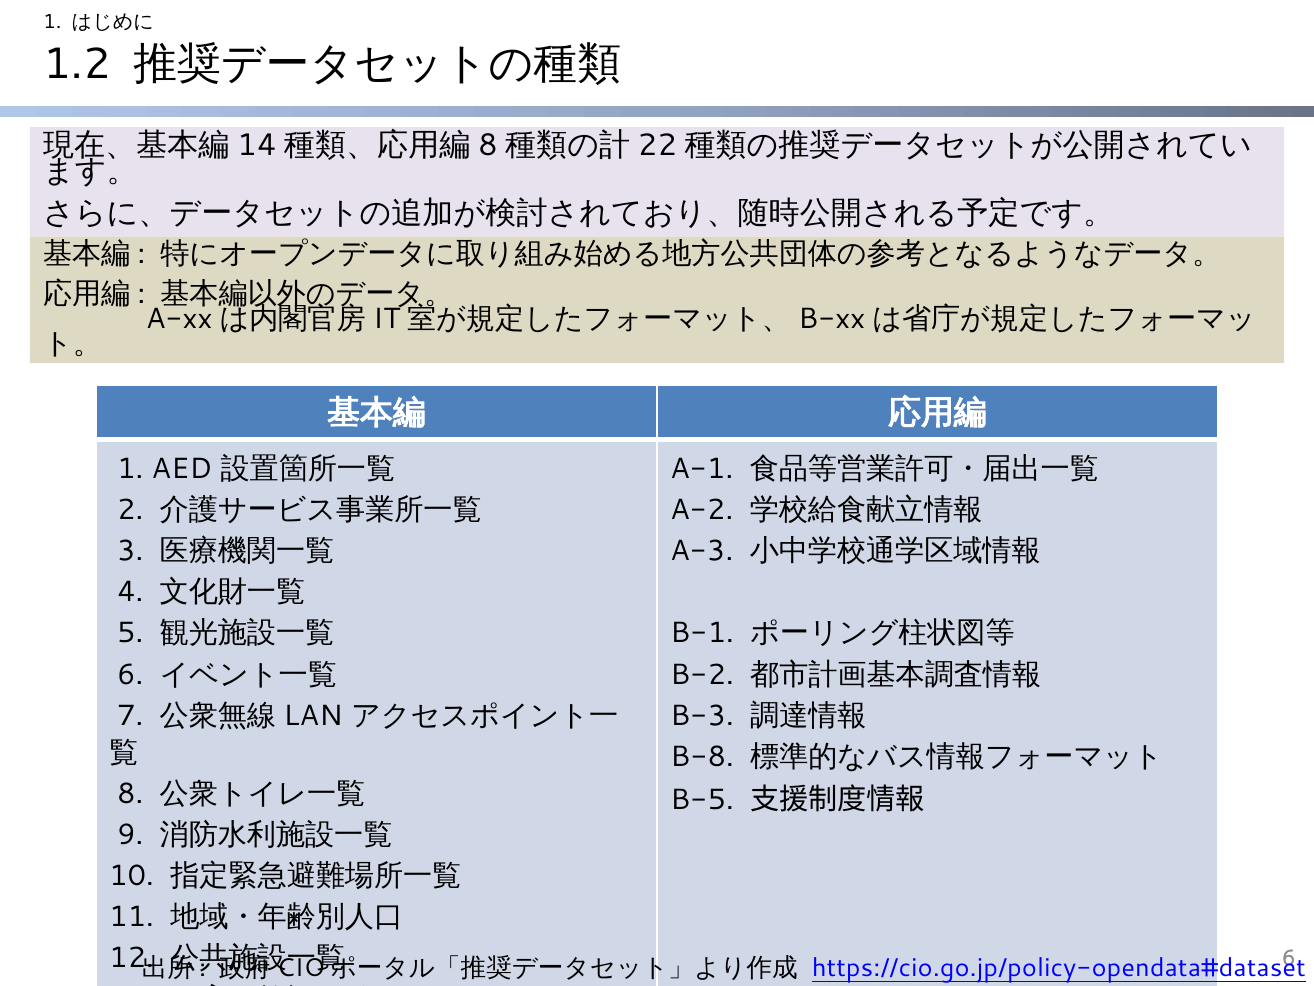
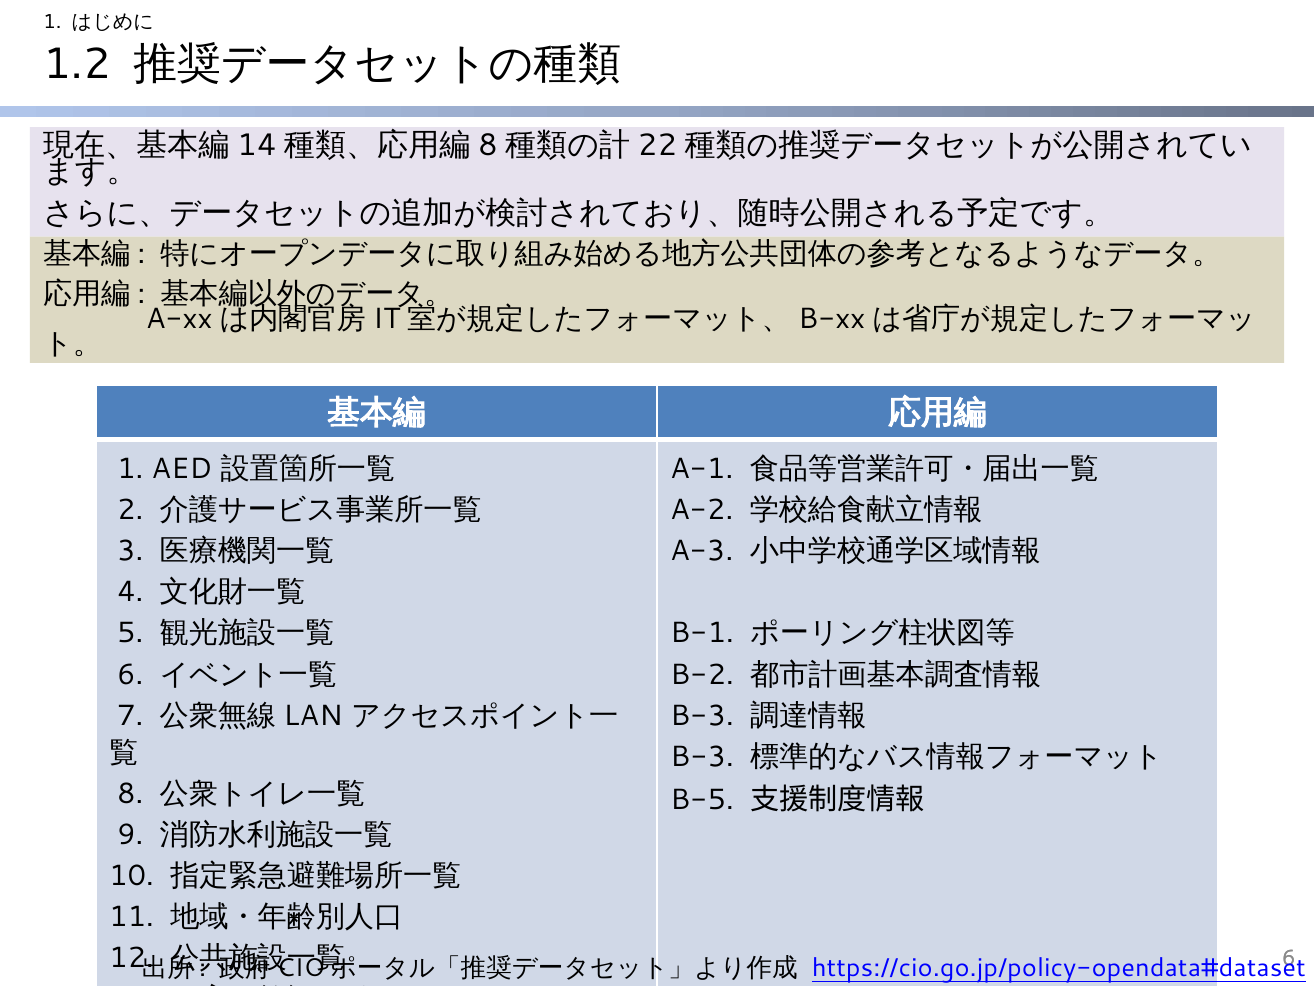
B-8: B-8 -> B-3 (702, 756)
